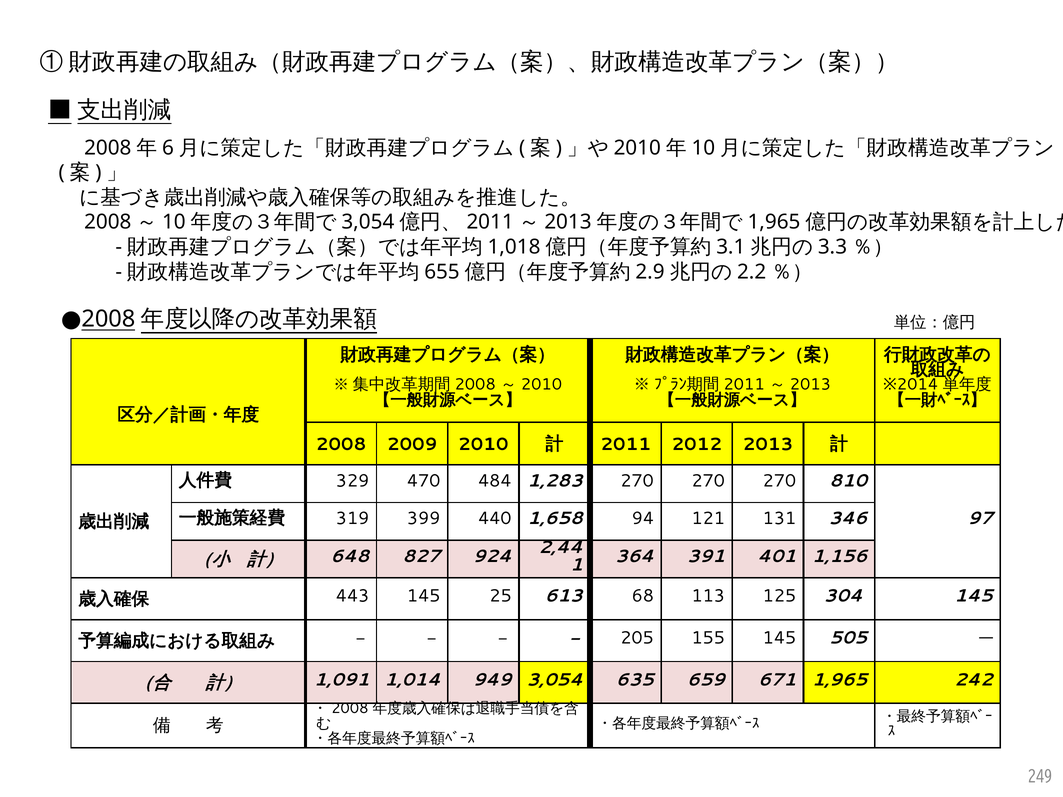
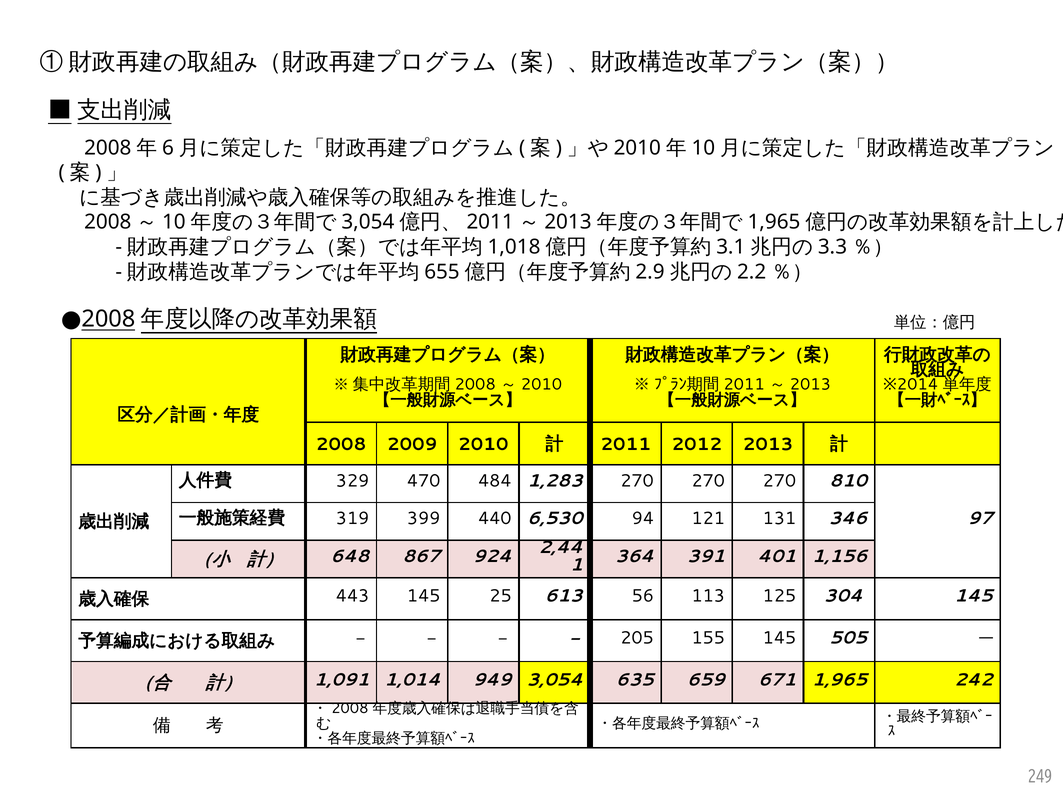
1,658: 1,658 -> 6,530 (555, 519)
827: 827 -> 867 (422, 556)
68: 68 -> 56 (643, 596)
